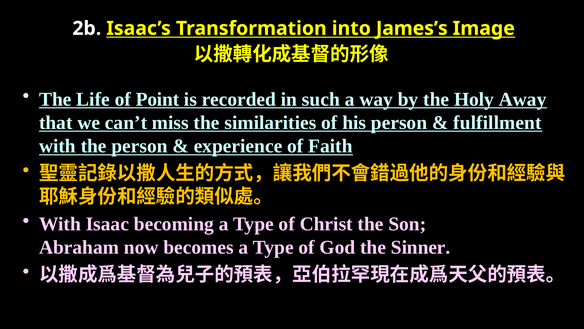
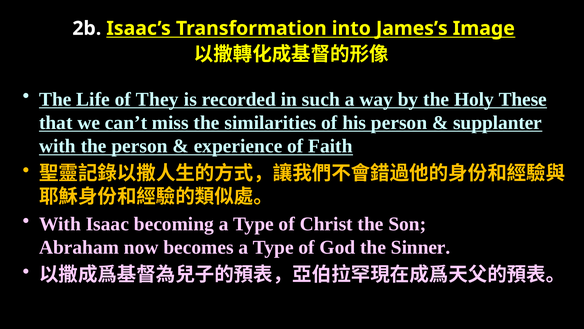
Point: Point -> They (157, 99)
Away: Away -> These (523, 99)
fulfillment: fulfillment -> supplanter (498, 123)
